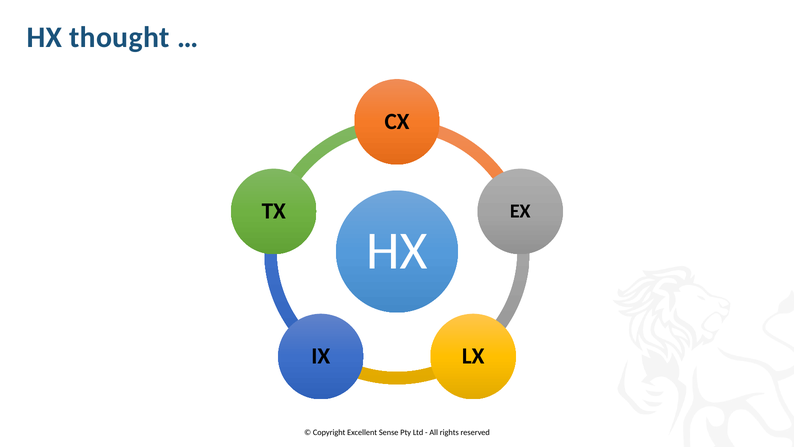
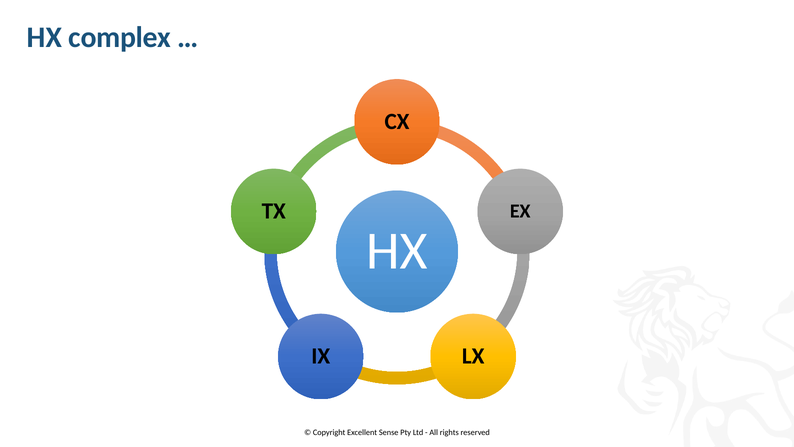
thought: thought -> complex (120, 38)
